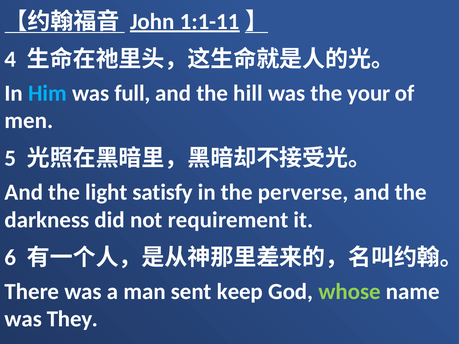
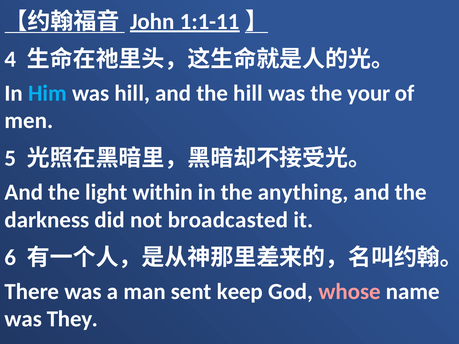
was full: full -> hill (132, 93)
satisfy: satisfy -> within (163, 192)
perverse: perverse -> anything (303, 192)
requirement: requirement -> broadcasted (228, 220)
whose colour: light green -> pink (350, 292)
